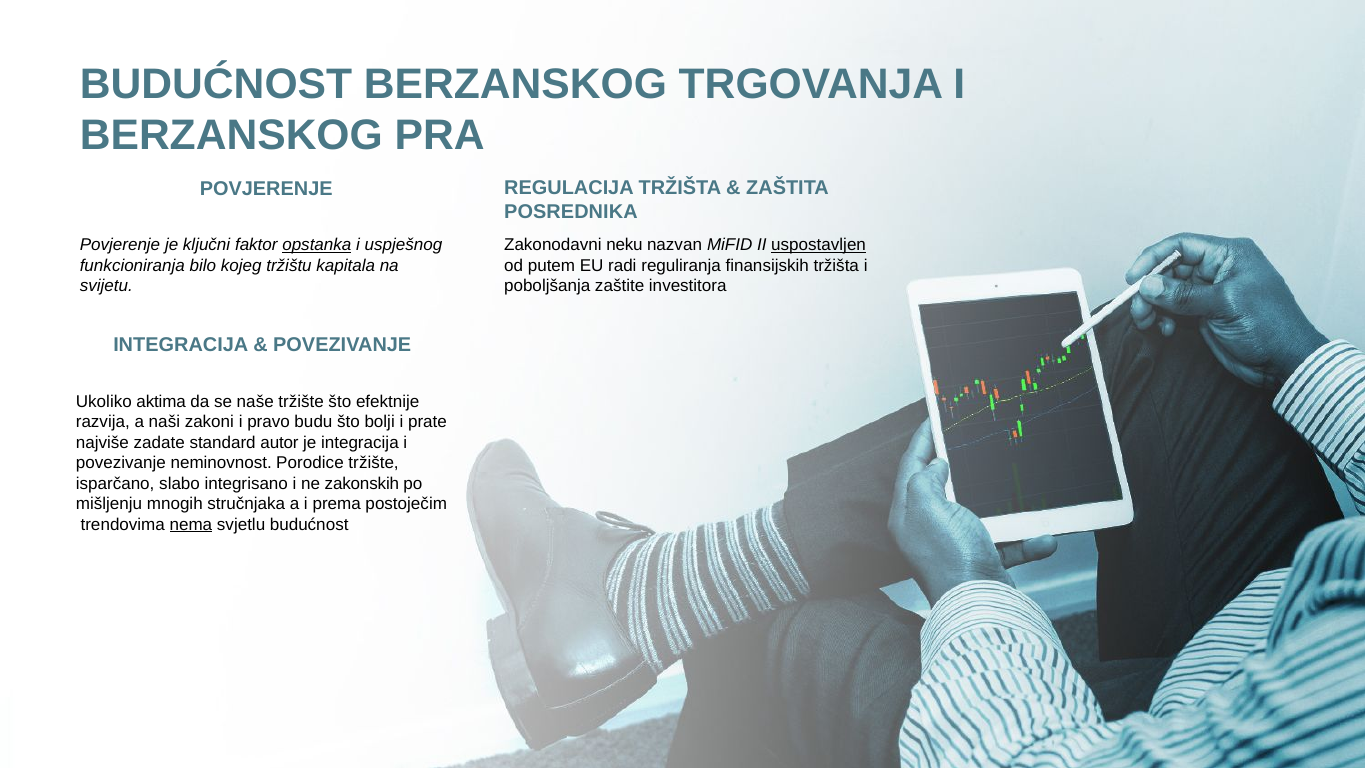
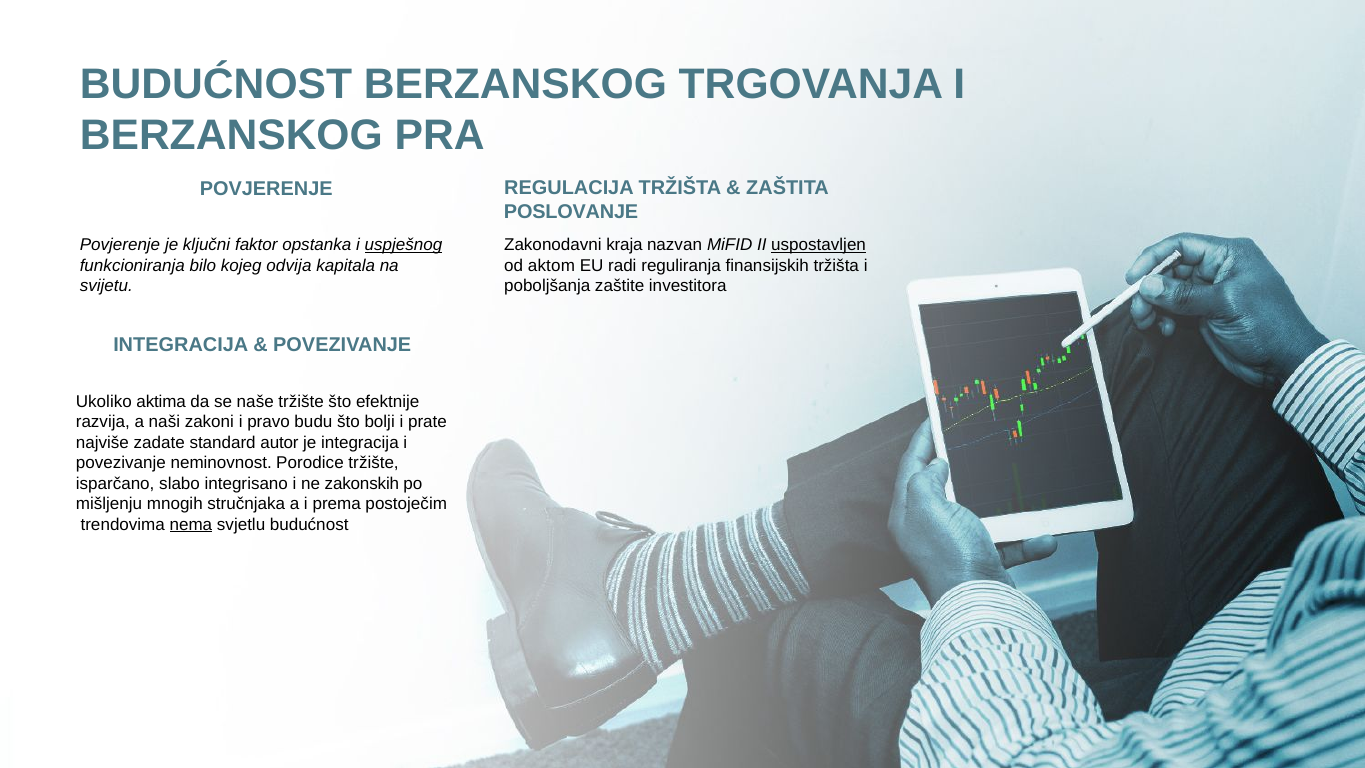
POSREDNIKA: POSREDNIKA -> POSLOVANJE (571, 212)
opstanka underline: present -> none (317, 245)
uspješnog underline: none -> present (404, 245)
neku: neku -> kraja (624, 245)
tržištu: tržištu -> odvija (289, 266)
putem: putem -> aktom (551, 266)
